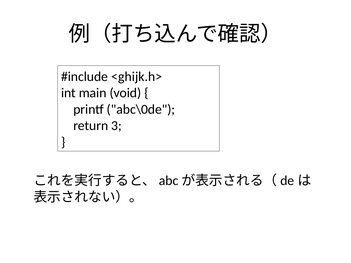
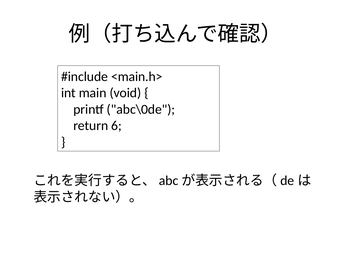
<ghijk.h>: <ghijk.h> -> <main.h> (137, 77)
3: 3 -> 6 (117, 126)
